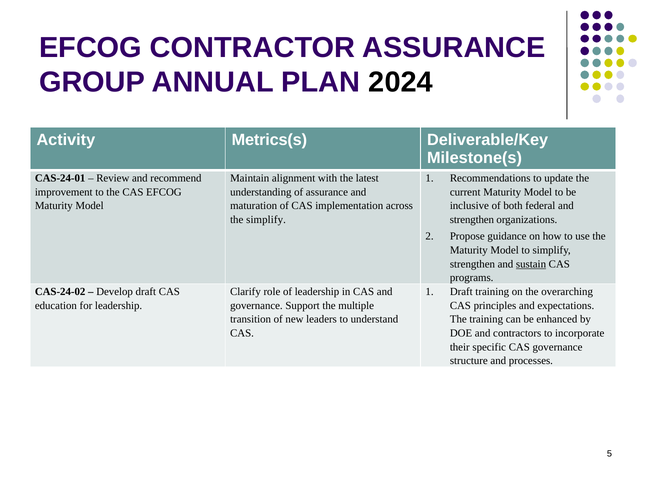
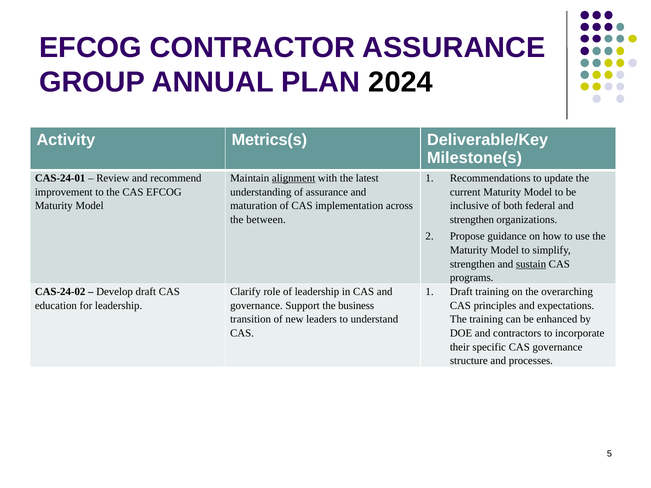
alignment underline: none -> present (294, 178)
the simplify: simplify -> between (266, 220)
multiple: multiple -> business (356, 306)
